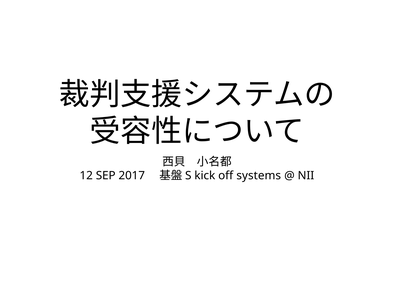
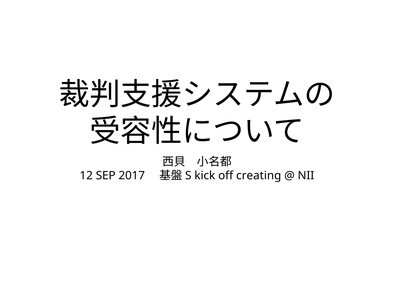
systems: systems -> creating (259, 176)
